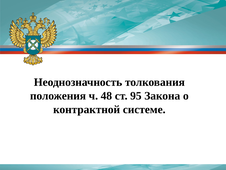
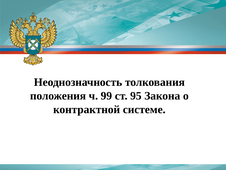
48: 48 -> 99 (106, 96)
